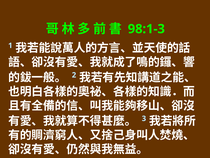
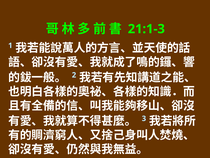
98:1-3: 98:1-3 -> 21:1-3 (146, 29)
